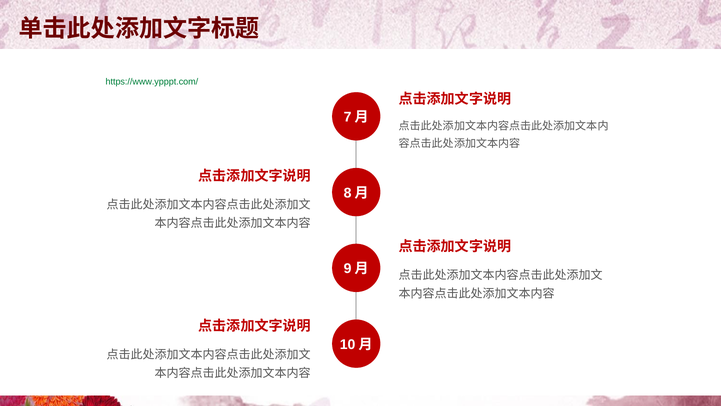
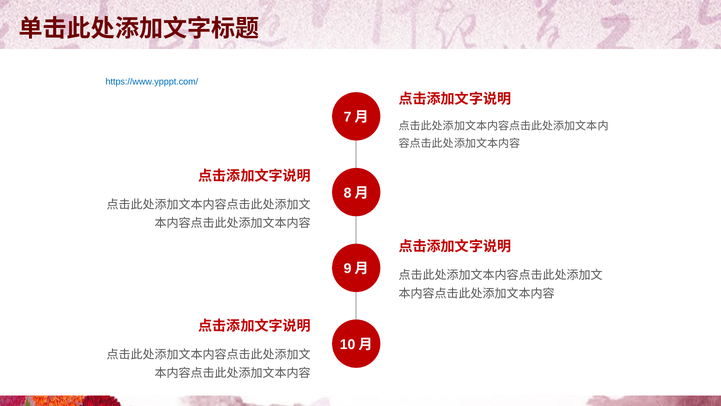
https://www.ypppt.com/ colour: green -> blue (152, 82)
